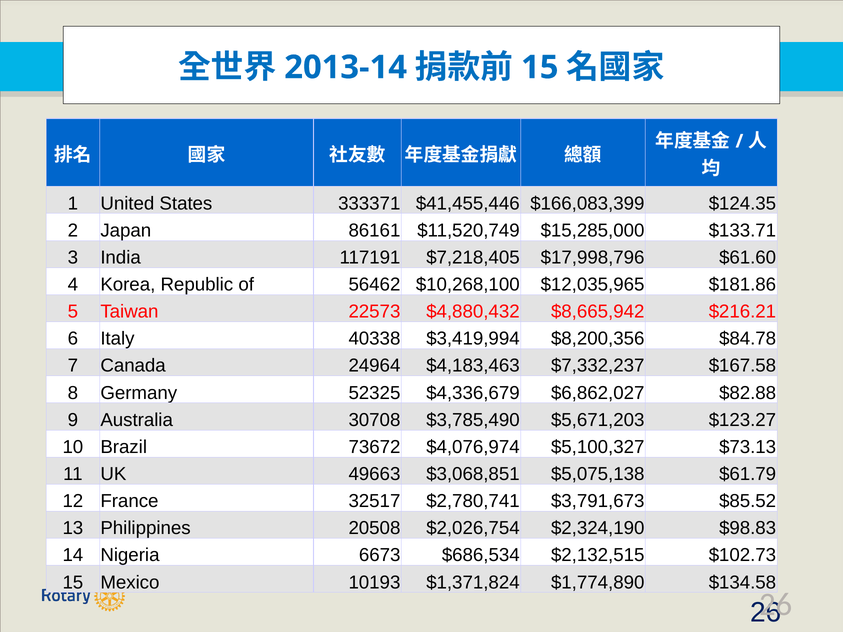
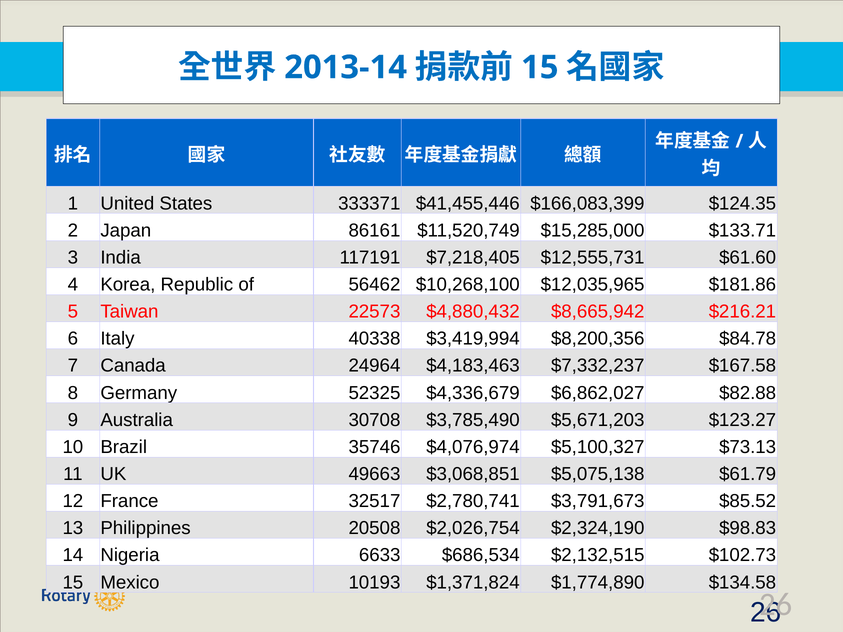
$17,998,796: $17,998,796 -> $12,555,731 (593, 258)
73672: 73672 -> 35746 (375, 447)
6673: 6673 -> 6633 (380, 555)
